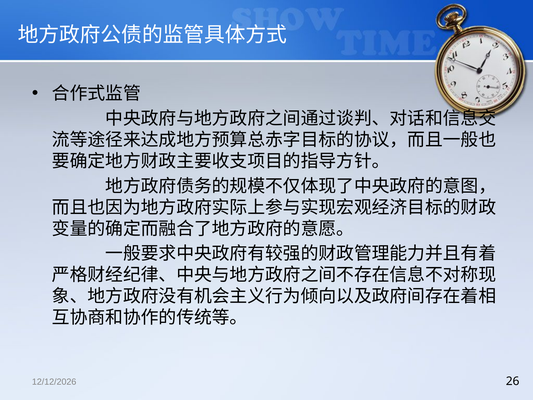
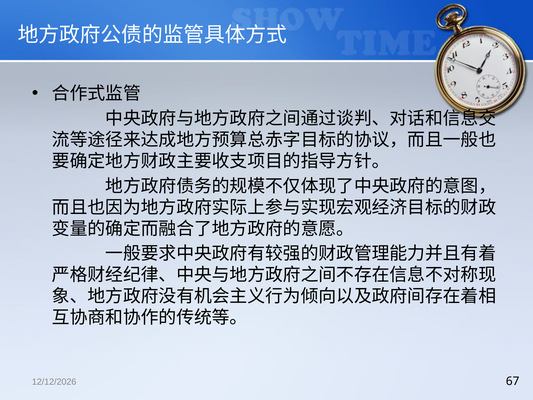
26: 26 -> 67 (513, 381)
